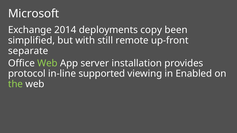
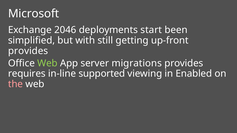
2014: 2014 -> 2046 (65, 30)
copy: copy -> start (151, 30)
remote: remote -> getting (132, 40)
separate: separate -> provides (28, 51)
installation: installation -> migrations (137, 63)
protocol: protocol -> requires (27, 74)
the colour: light green -> pink (15, 84)
